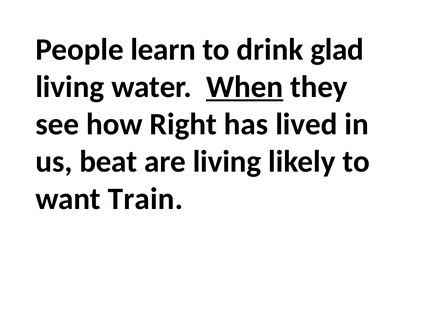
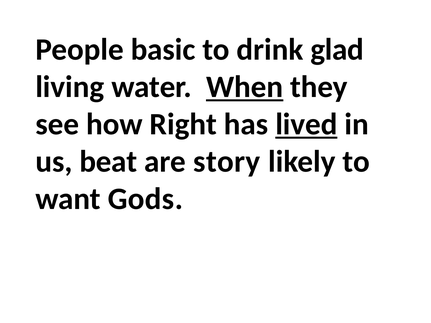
learn: learn -> basic (163, 50)
lived underline: none -> present (306, 124)
are living: living -> story (227, 162)
Train: Train -> Gods (145, 199)
